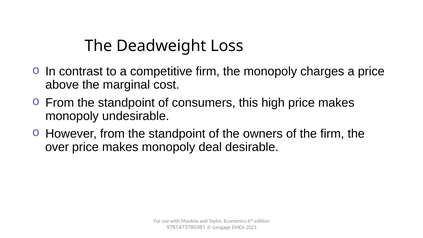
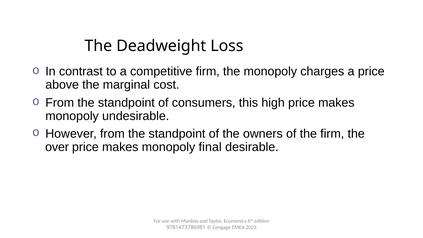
deal: deal -> final (210, 147)
